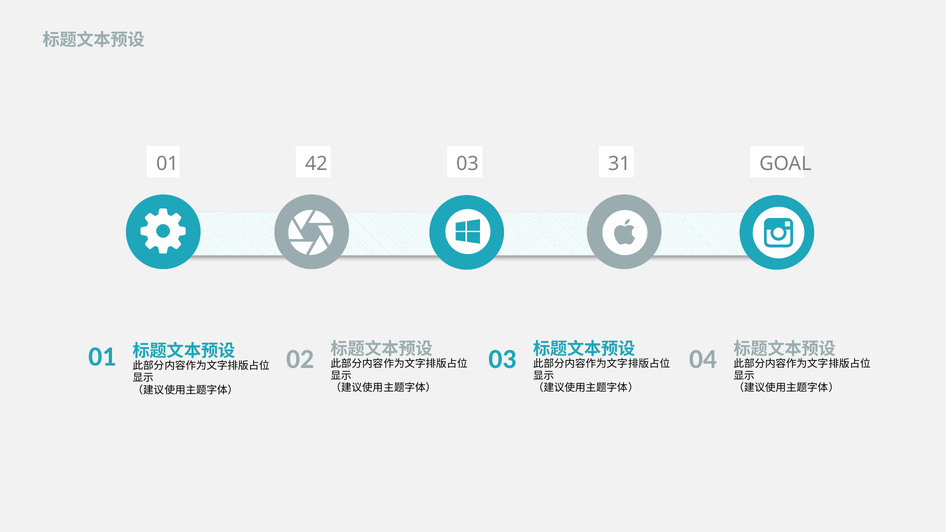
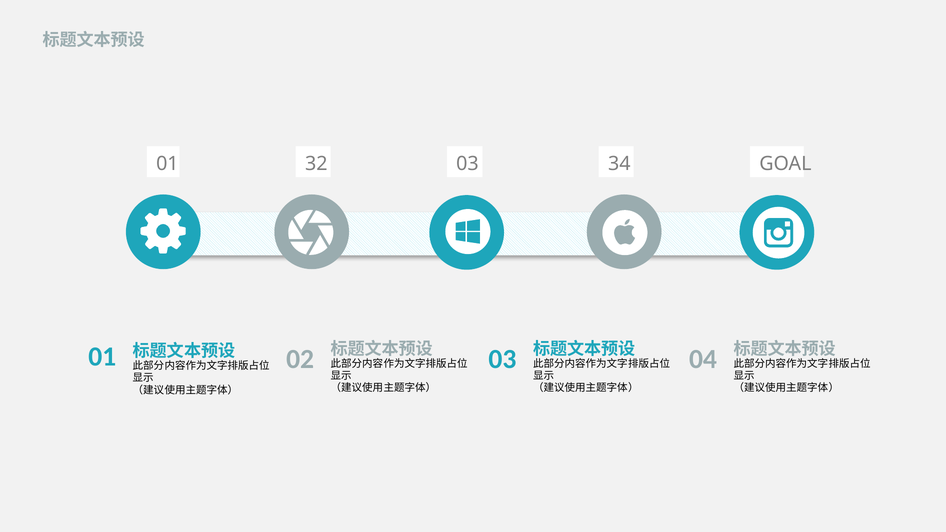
42: 42 -> 32 (316, 164)
31: 31 -> 34 (619, 164)
